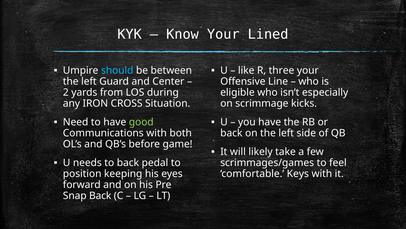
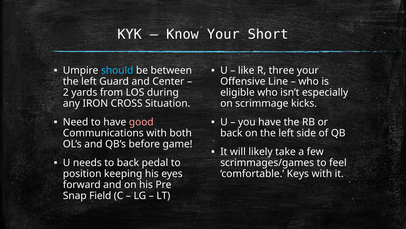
Lined: Lined -> Short (268, 34)
good colour: light green -> pink (141, 122)
Snap Back: Back -> Field (100, 195)
